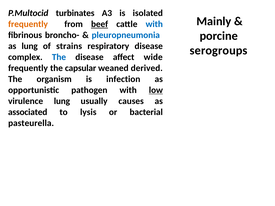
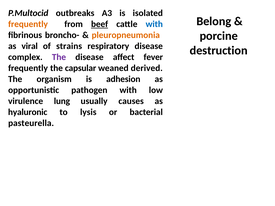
turbinates: turbinates -> outbreaks (75, 13)
Mainly: Mainly -> Belong (214, 21)
pleuropneumonia colour: blue -> orange (126, 35)
as lung: lung -> viral (30, 46)
serogroups: serogroups -> destruction (219, 51)
The colour: blue -> purple (59, 57)
wide: wide -> fever (153, 57)
infection: infection -> adhesion (123, 79)
low underline: present -> none (156, 90)
associated: associated -> hyaluronic (28, 112)
